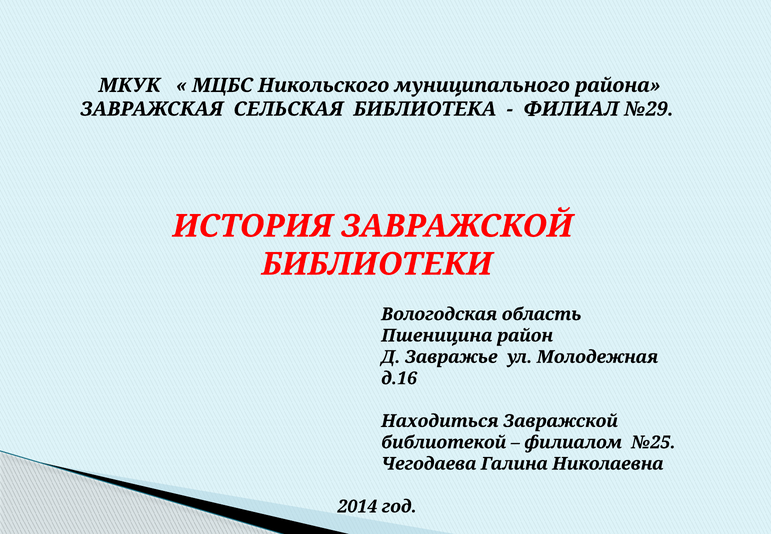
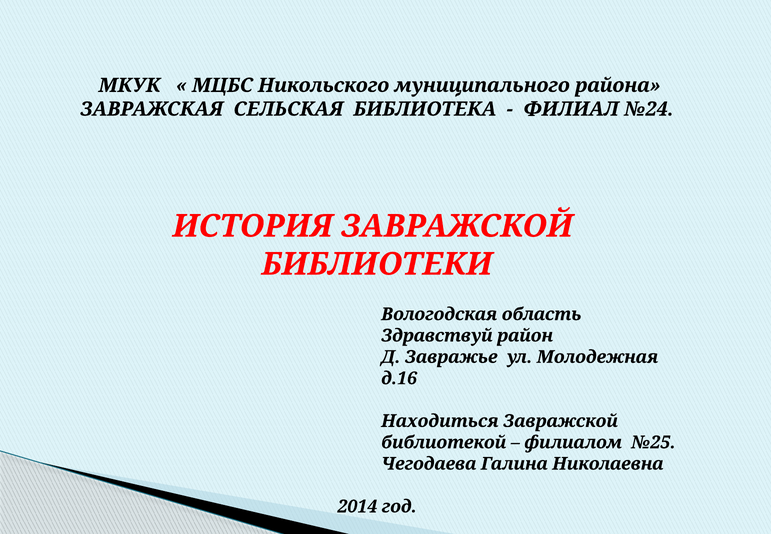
№29: №29 -> №24 (649, 109)
Пшеницина: Пшеницина -> Здравствуй (437, 335)
